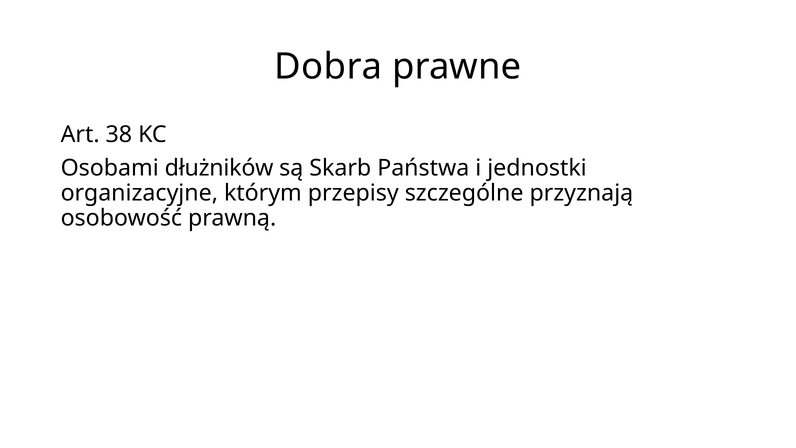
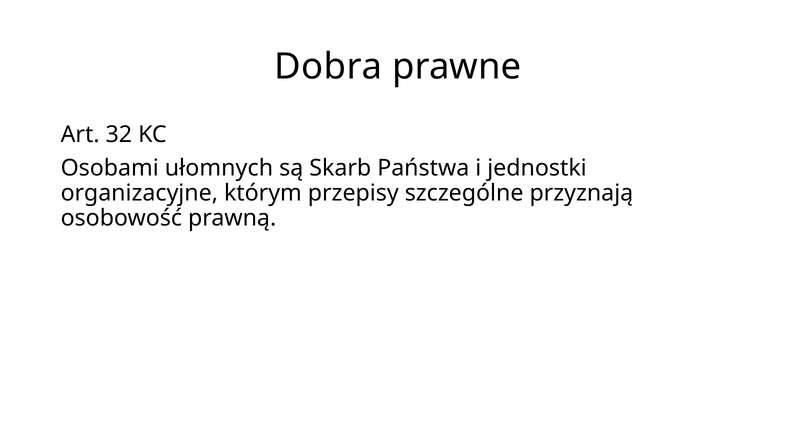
38: 38 -> 32 (119, 135)
dłużników: dłużników -> ułomnych (219, 168)
